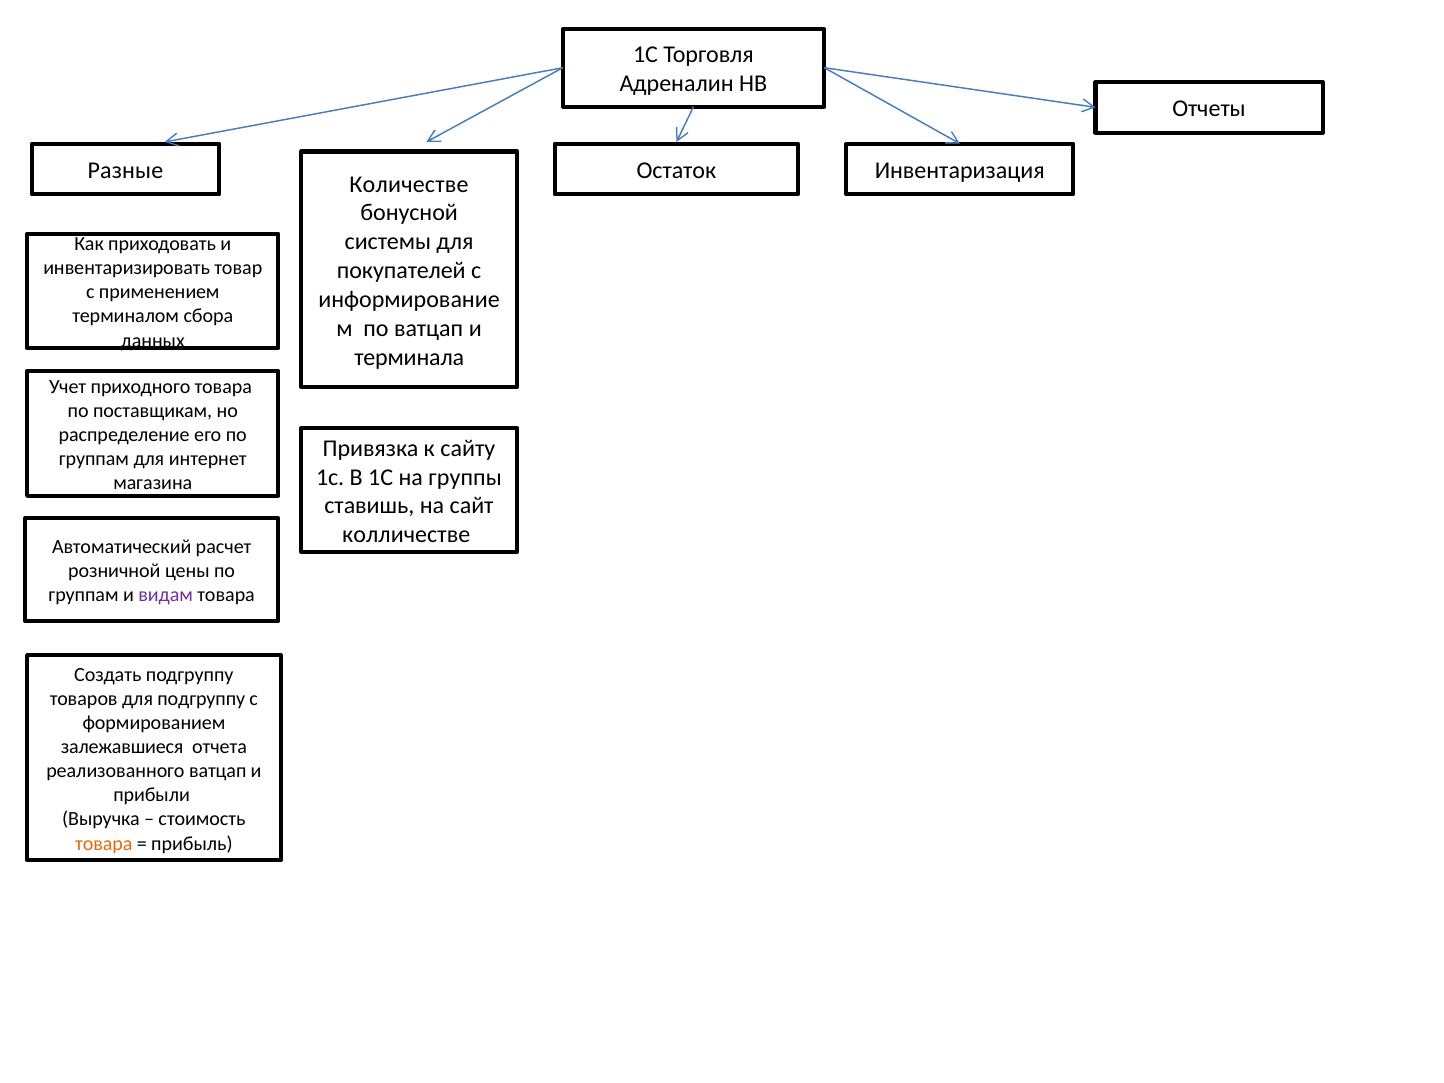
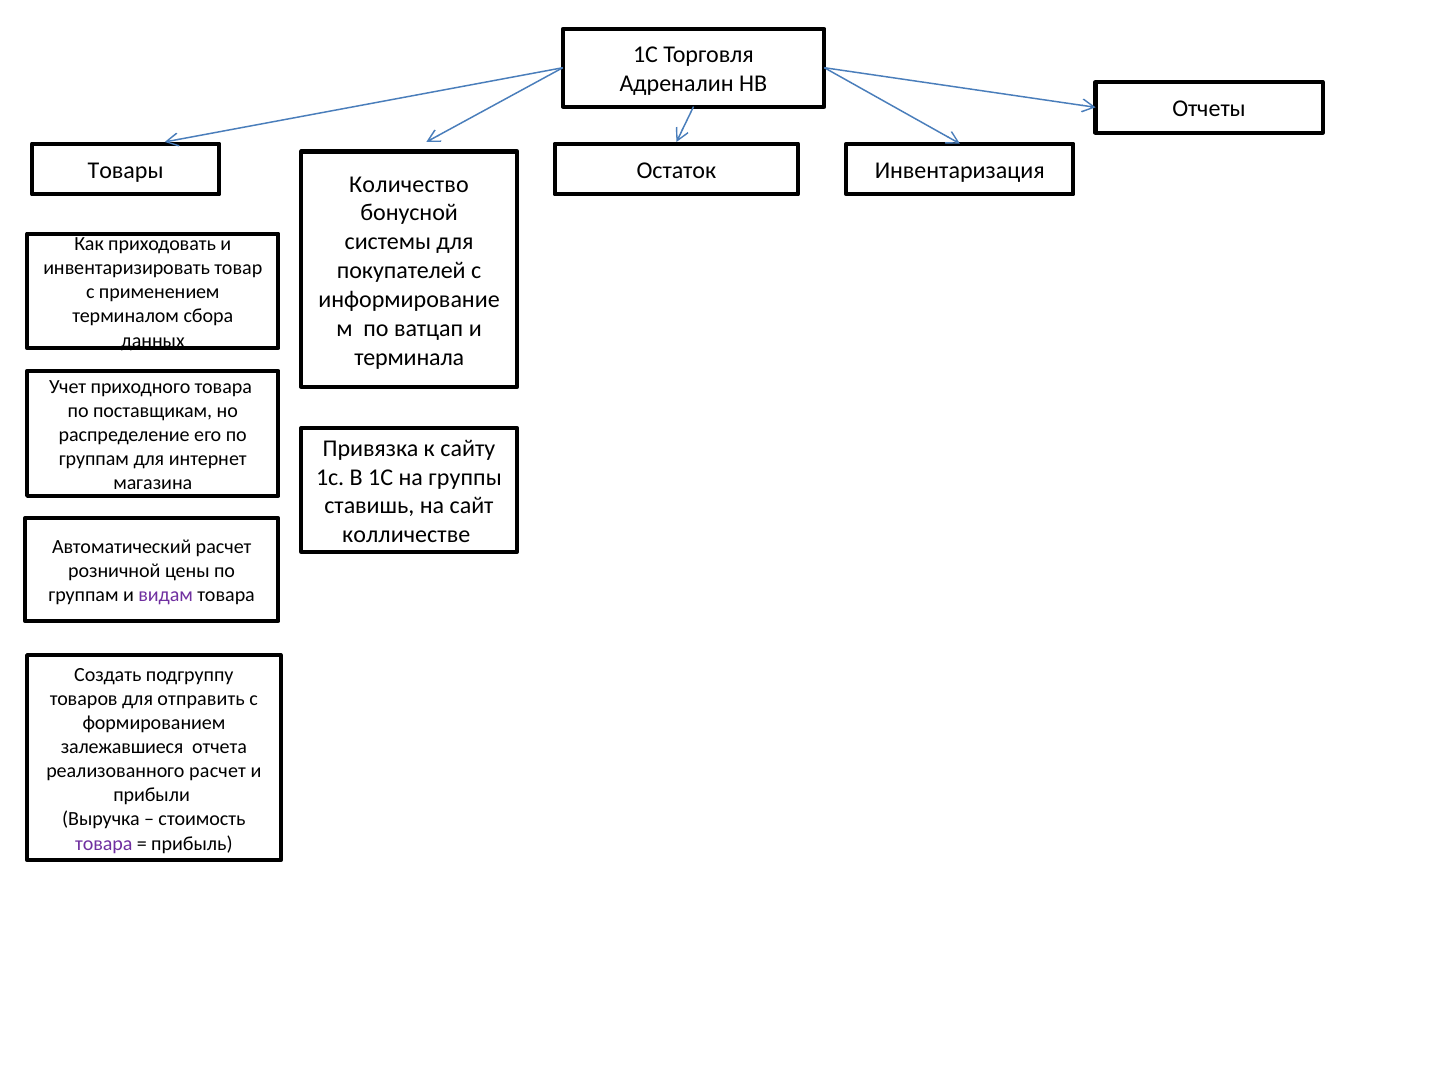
Разные: Разные -> Товары (126, 171)
Количестве: Количестве -> Количество (409, 184)
для подгруппу: подгруппу -> отправить (201, 699)
реализованного ватцап: ватцап -> расчет (218, 771)
товара colour: orange -> purple (104, 843)
